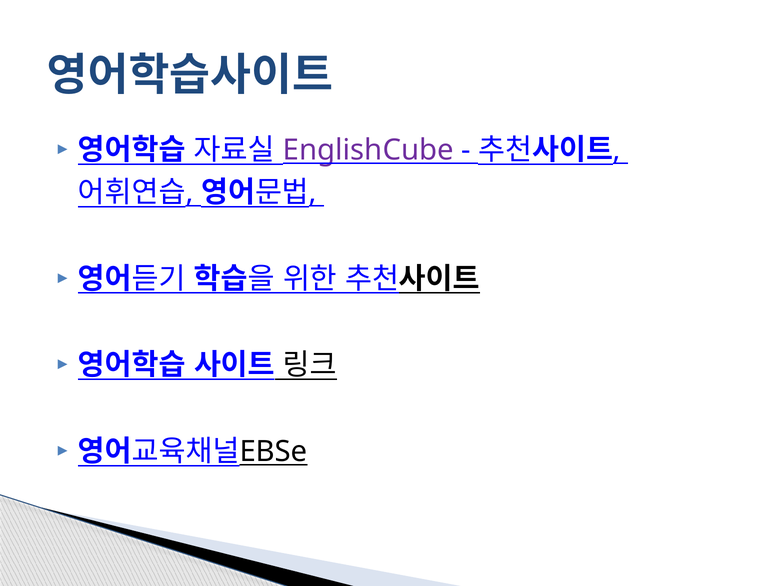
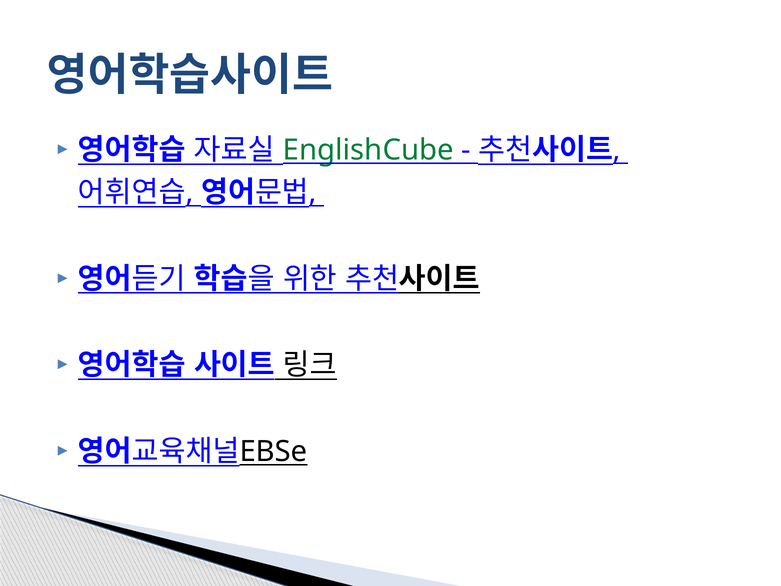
EnglishCube colour: purple -> green (368, 150)
